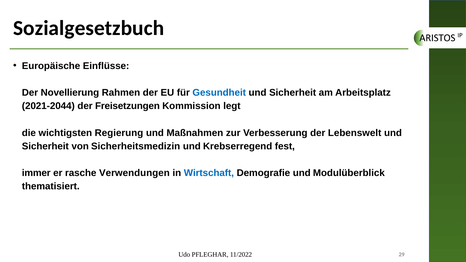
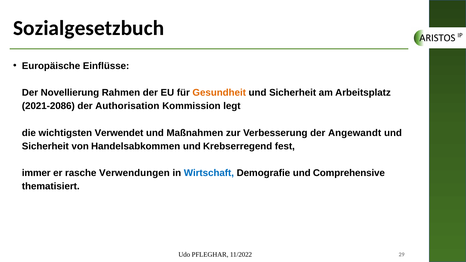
Gesundheit colour: blue -> orange (219, 93)
2021-2044: 2021-2044 -> 2021-2086 (48, 106)
Freisetzungen: Freisetzungen -> Authorisation (127, 106)
Regierung: Regierung -> Verwendet (119, 133)
Lebenswelt: Lebenswelt -> Angewandt (355, 133)
Sicherheitsmedizin: Sicherheitsmedizin -> Handelsabkommen (136, 146)
Modulüberblick: Modulüberblick -> Comprehensive (349, 173)
